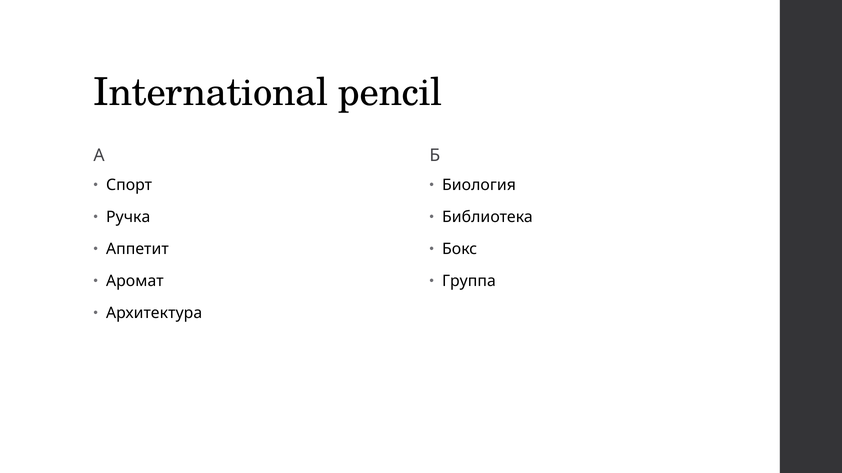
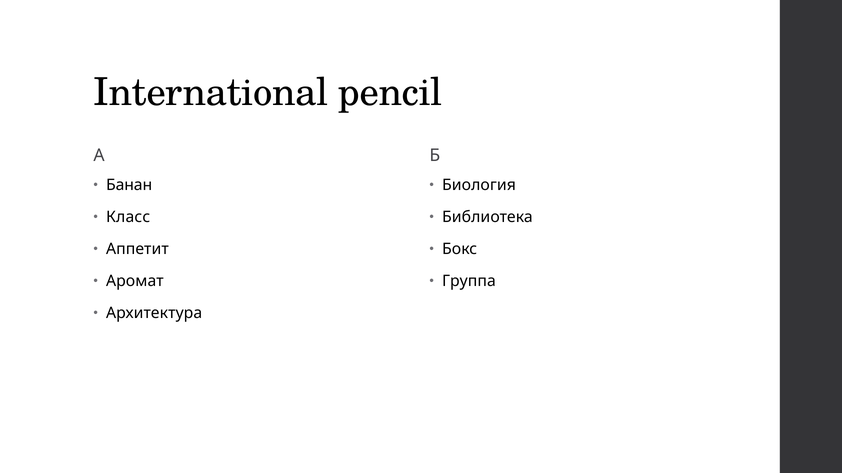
Спорт: Спорт -> Банан (129, 186)
Ручка: Ручка -> Класс (128, 218)
